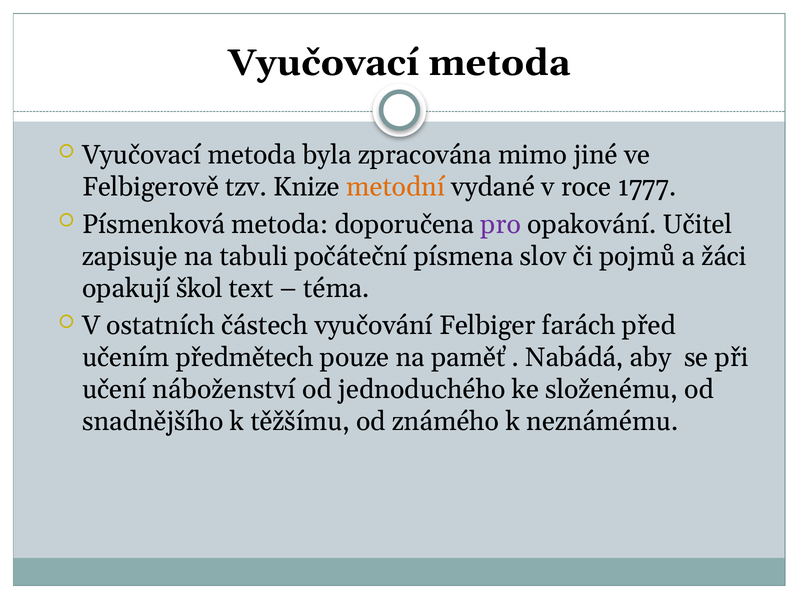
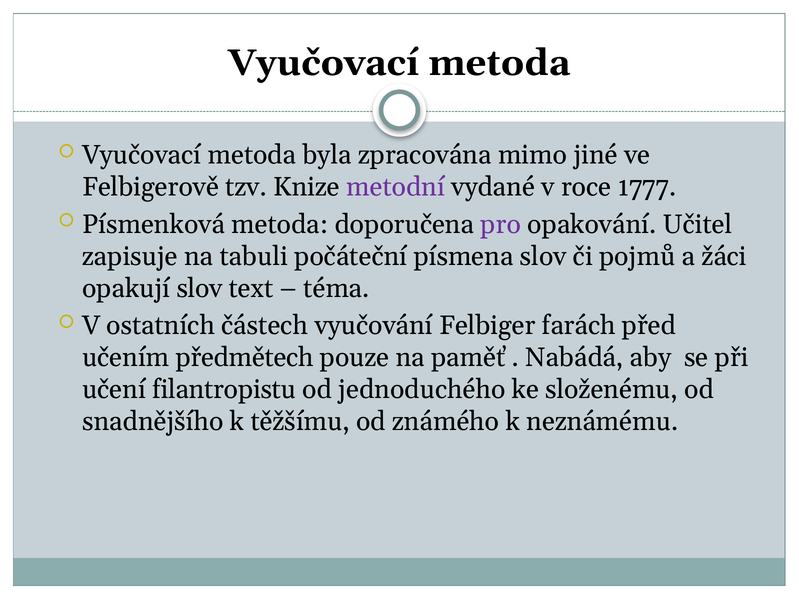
metodní colour: orange -> purple (396, 187)
opakují škol: škol -> slov (200, 288)
náboženství: náboženství -> filantropistu (224, 390)
